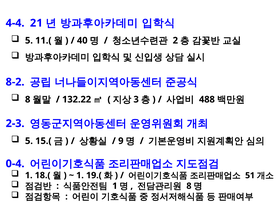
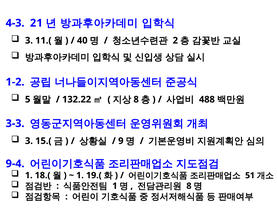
4-4: 4-4 -> 4-3 (15, 23)
5: 5 -> 3 (29, 40)
8-2: 8-2 -> 1-2 (15, 82)
8: 8 -> 5 (28, 99)
3: 3 -> 8 (136, 99)
2-3: 2-3 -> 3-3 (15, 123)
5: 5 -> 3 (29, 141)
0-4: 0-4 -> 9-4 (15, 163)
